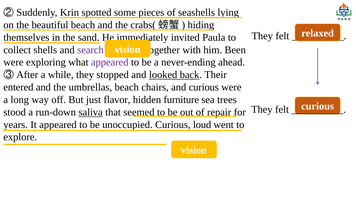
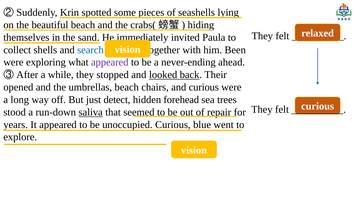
search colour: purple -> blue (90, 50)
entered: entered -> opened (18, 87)
flavor: flavor -> detect (117, 100)
furniture: furniture -> forehead (181, 100)
loud: loud -> blue (202, 125)
